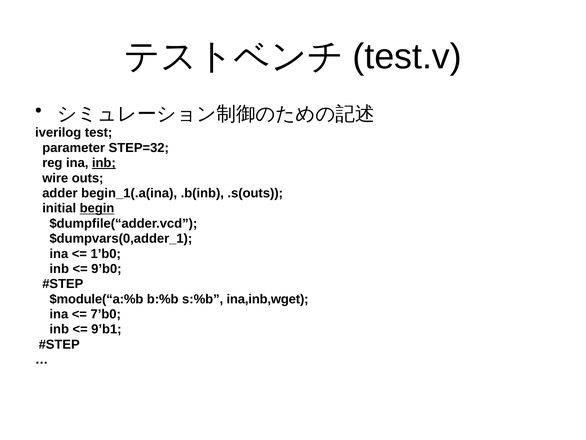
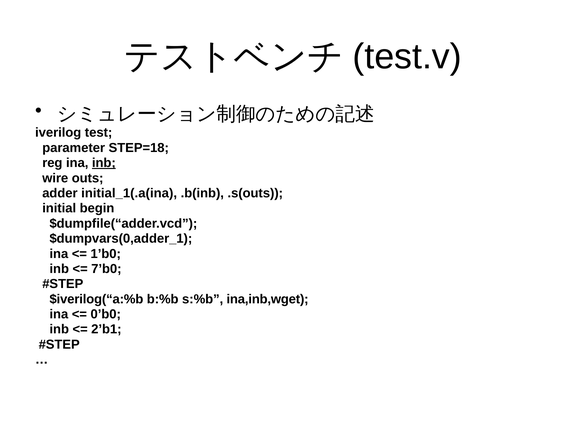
STEP=32: STEP=32 -> STEP=18 (139, 148)
begin_1(.a(ina: begin_1(.a(ina -> initial_1(.a(ina (129, 193)
begin underline: present -> none (97, 208)
9’b0: 9’b0 -> 7’b0 (106, 269)
$module(“a:%b: $module(“a:%b -> $iverilog(“a:%b (96, 299)
7’b0: 7’b0 -> 0’b0 (106, 314)
9’b1: 9’b1 -> 2’b1 (106, 329)
